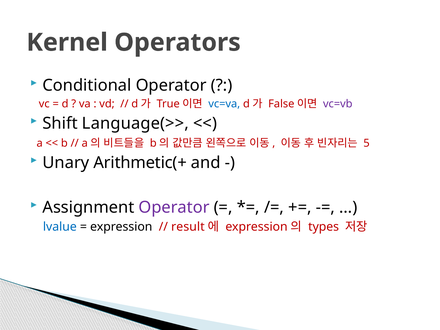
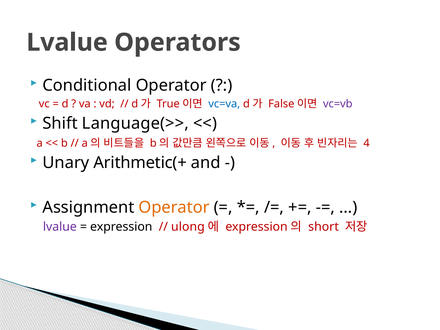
Kernel: Kernel -> Lvalue (67, 42)
5: 5 -> 4 (367, 143)
Operator colour: purple -> orange (174, 207)
lvalue colour: blue -> purple (60, 227)
result: result -> ulong (188, 227)
types: types -> short (324, 227)
